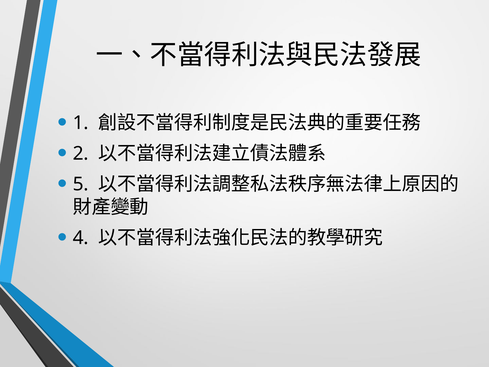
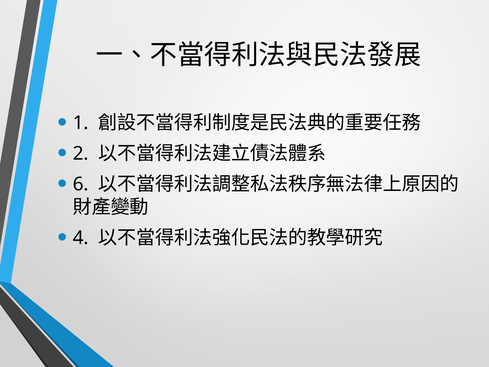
5: 5 -> 6 (81, 184)
